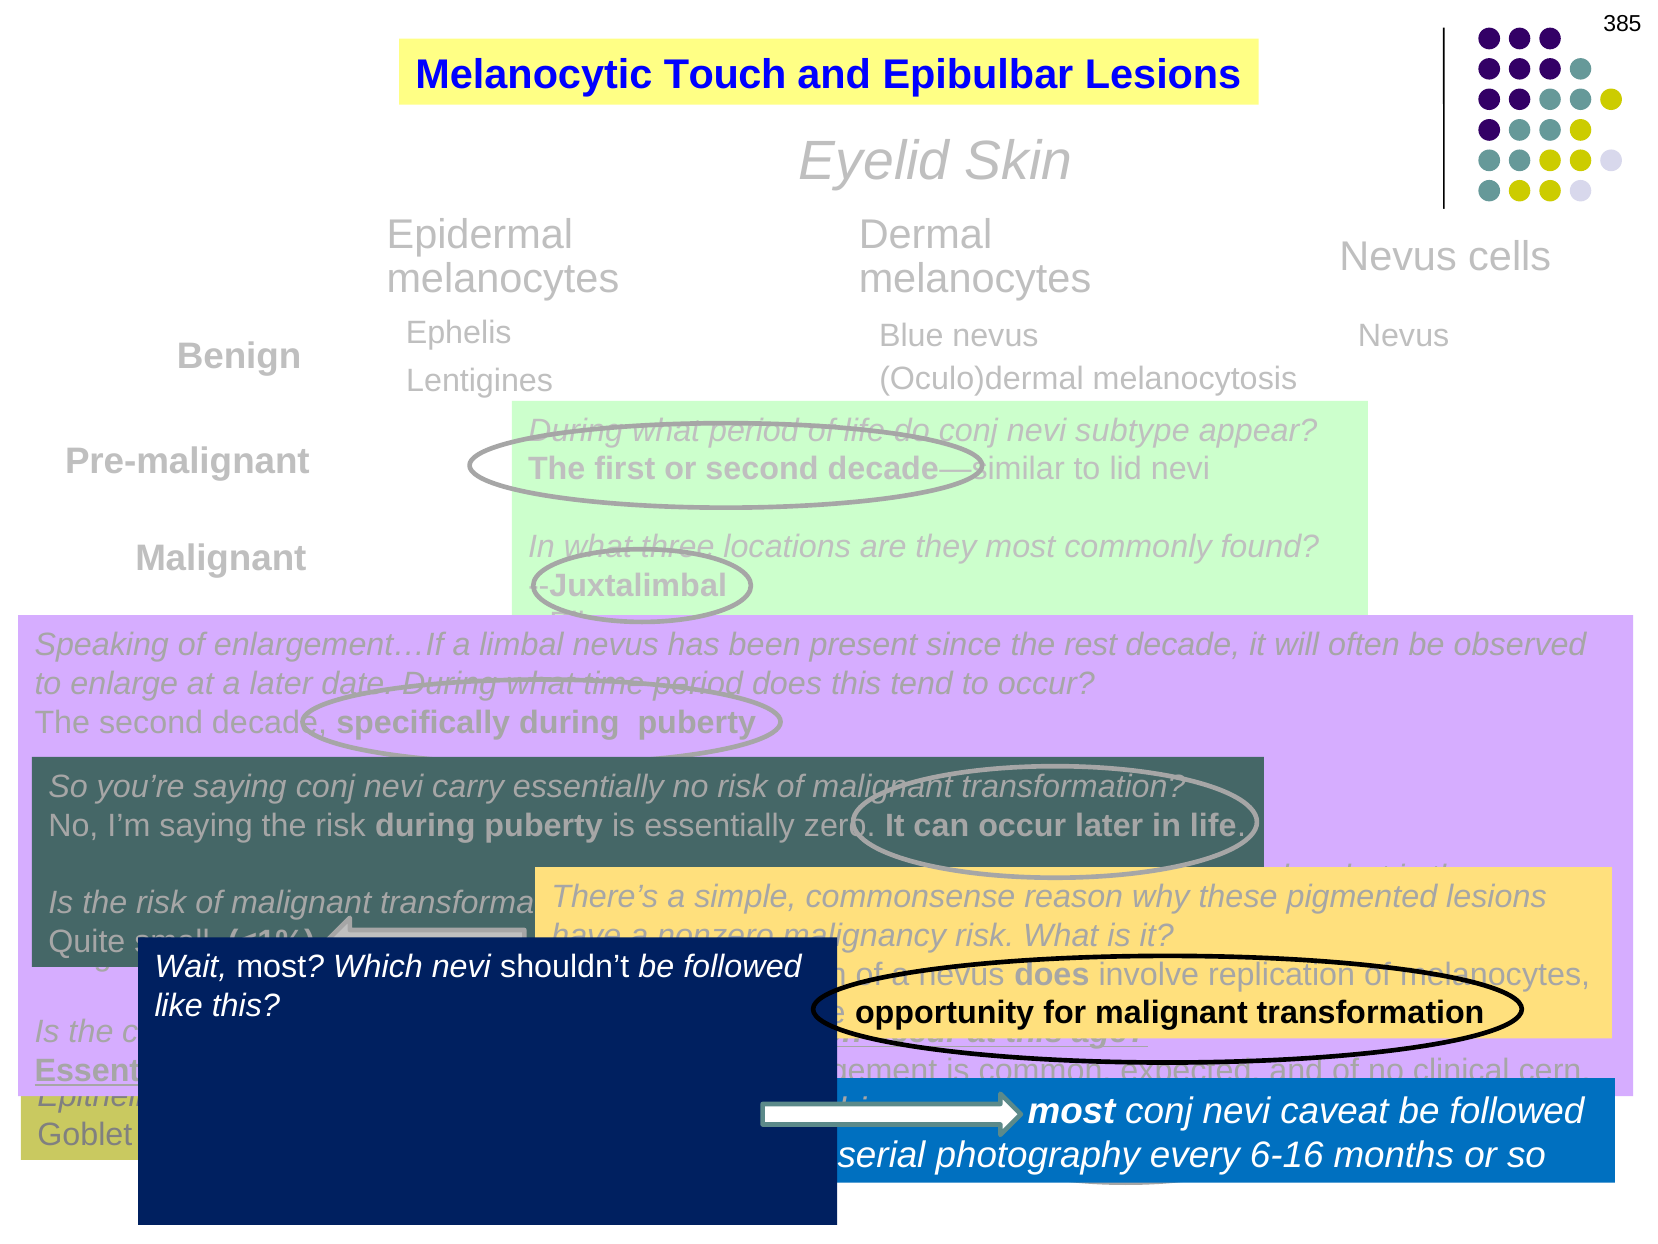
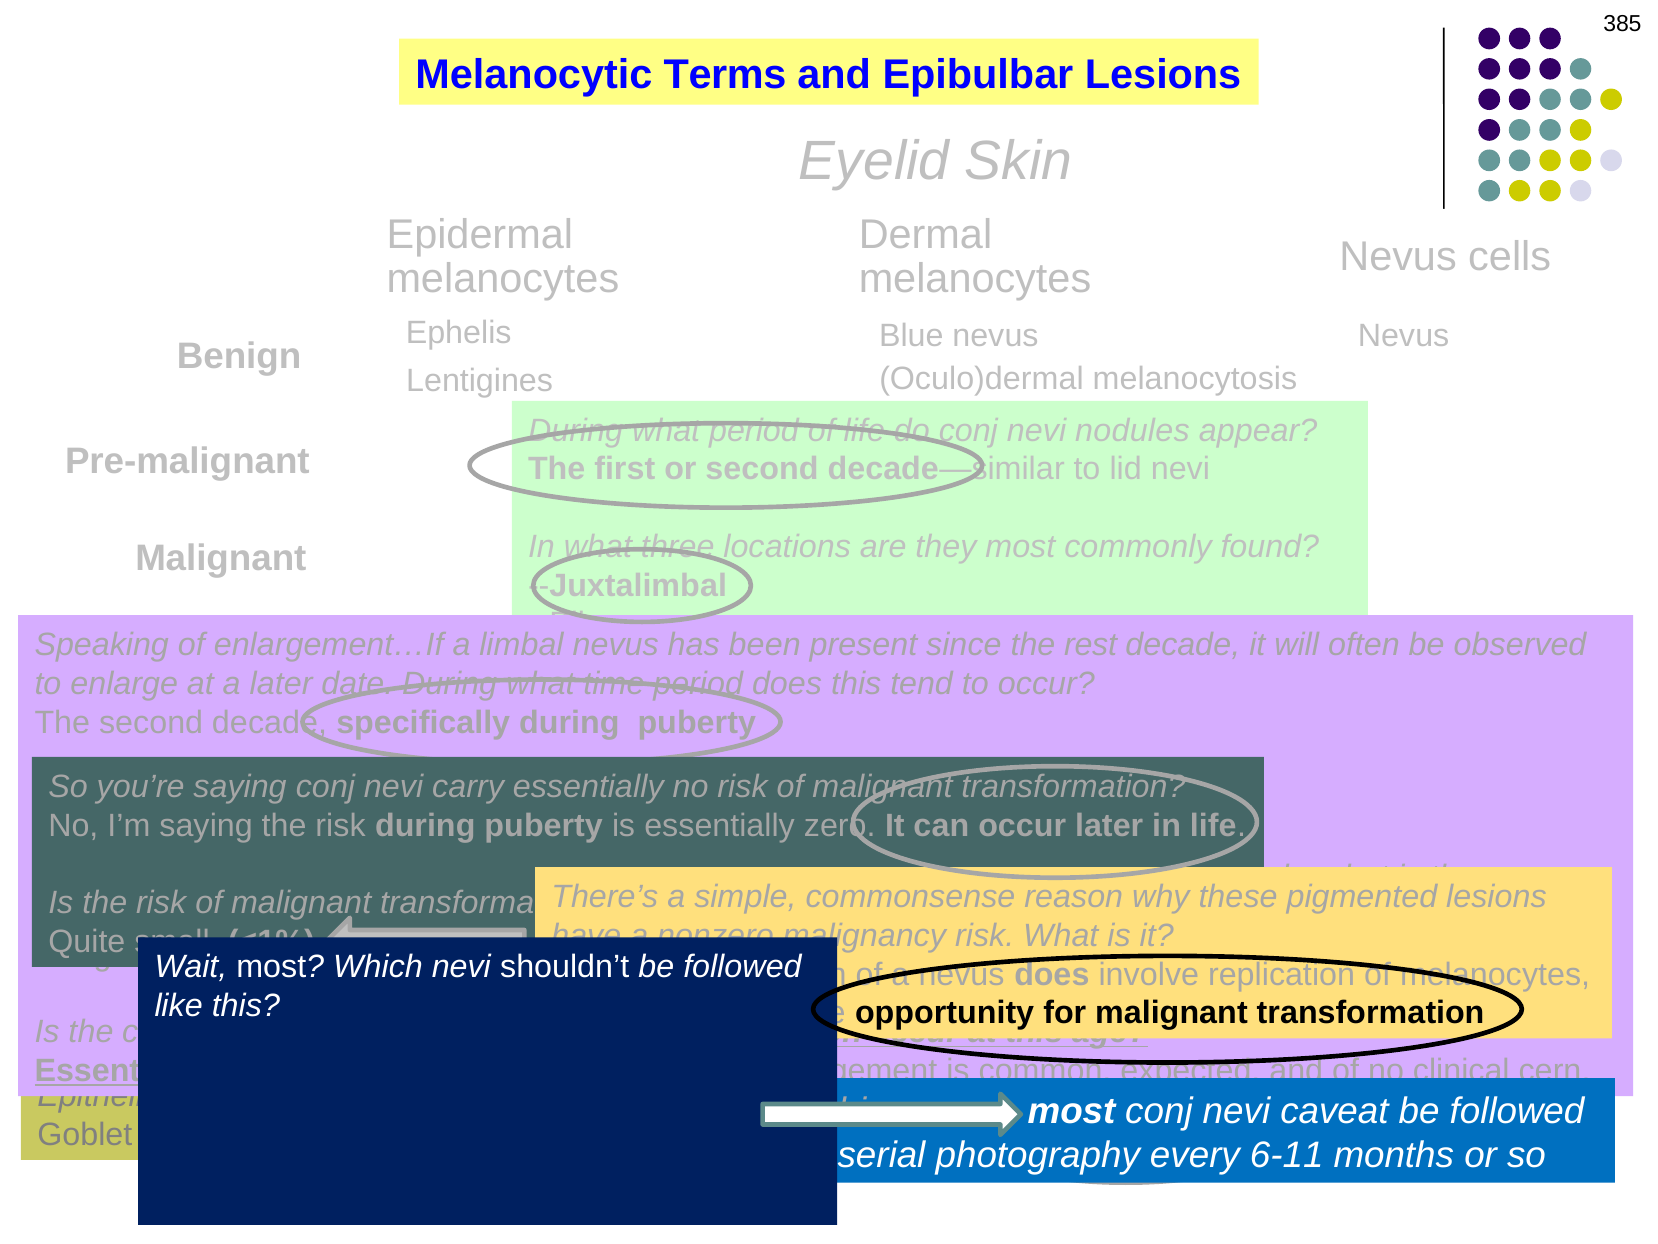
Touch: Touch -> Terms (725, 75)
subtype: subtype -> nodules (1132, 430)
6-16: 6-16 -> 6-11 (1287, 1155)
